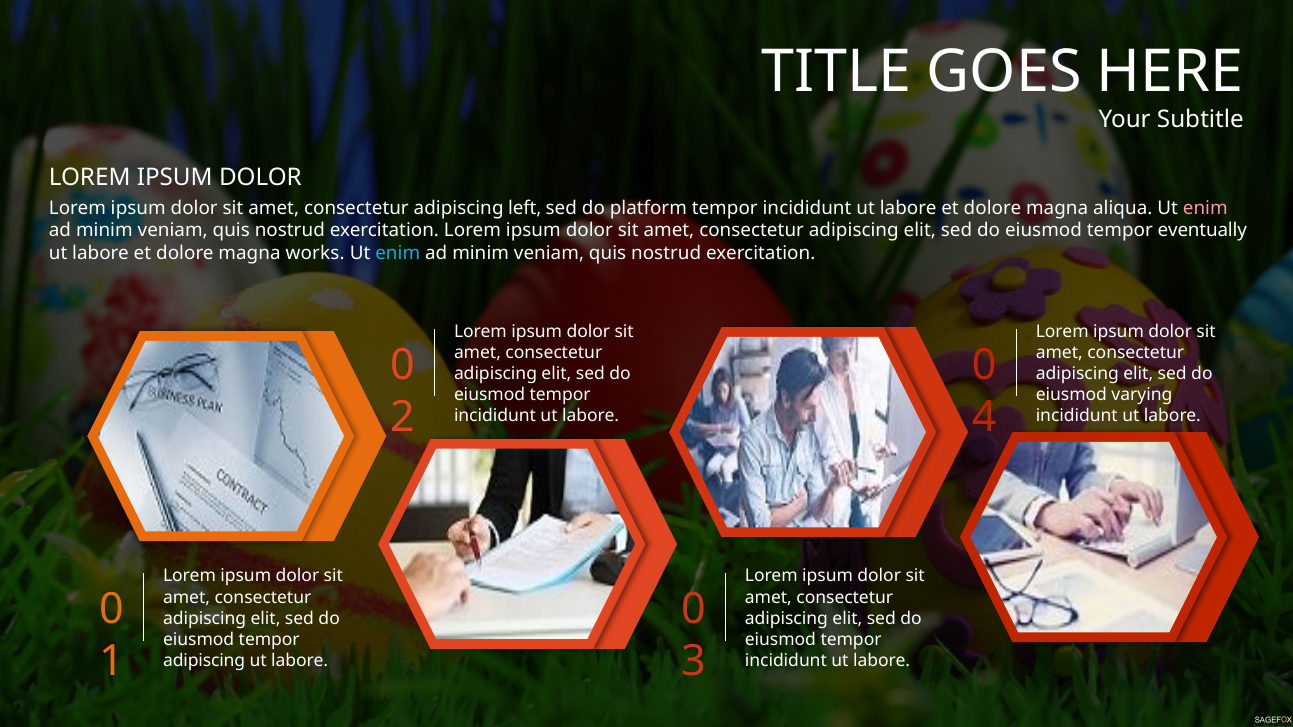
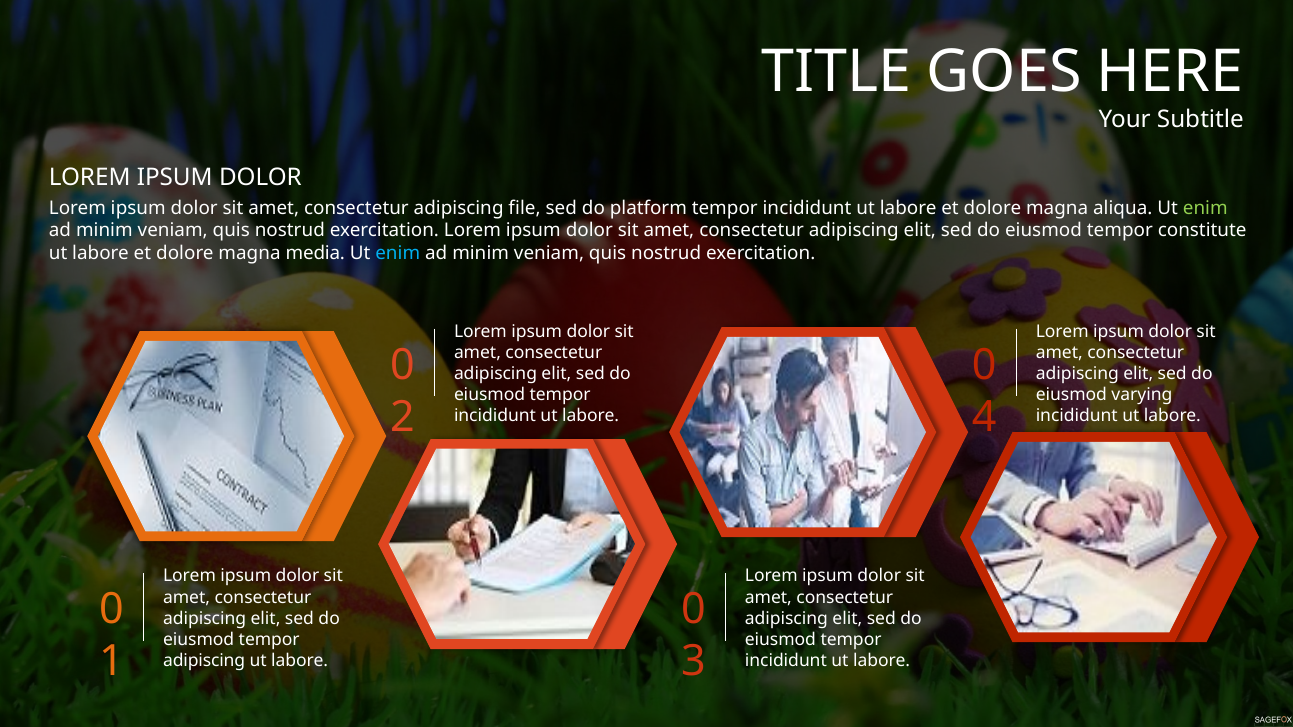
left: left -> file (525, 208)
enim colour: pink -> light green (1205, 208)
eventually: eventually -> constitute (1202, 231)
works: works -> media (315, 253)
